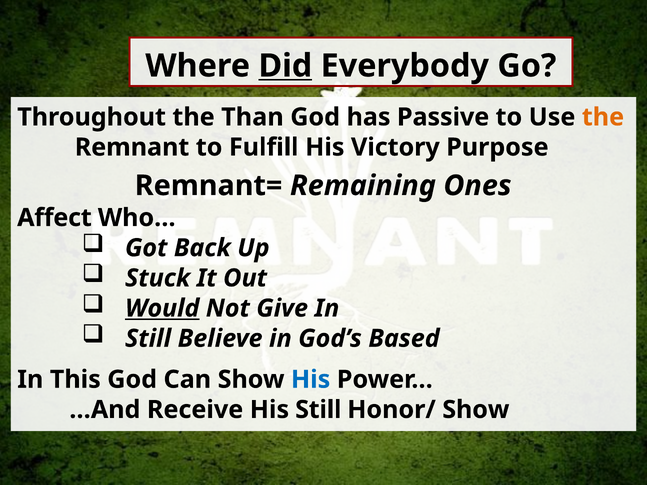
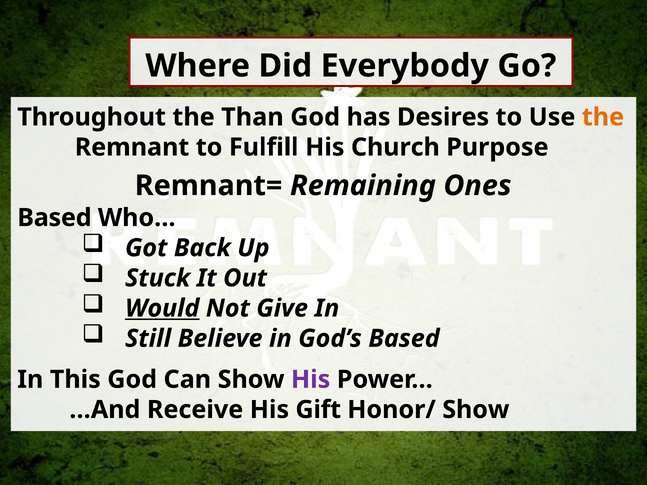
Did underline: present -> none (285, 66)
Passive: Passive -> Desires (443, 117)
Victory: Victory -> Church (395, 147)
Affect: Affect -> Based (54, 218)
His colour: blue -> purple (311, 380)
His Still: Still -> Gift (318, 410)
